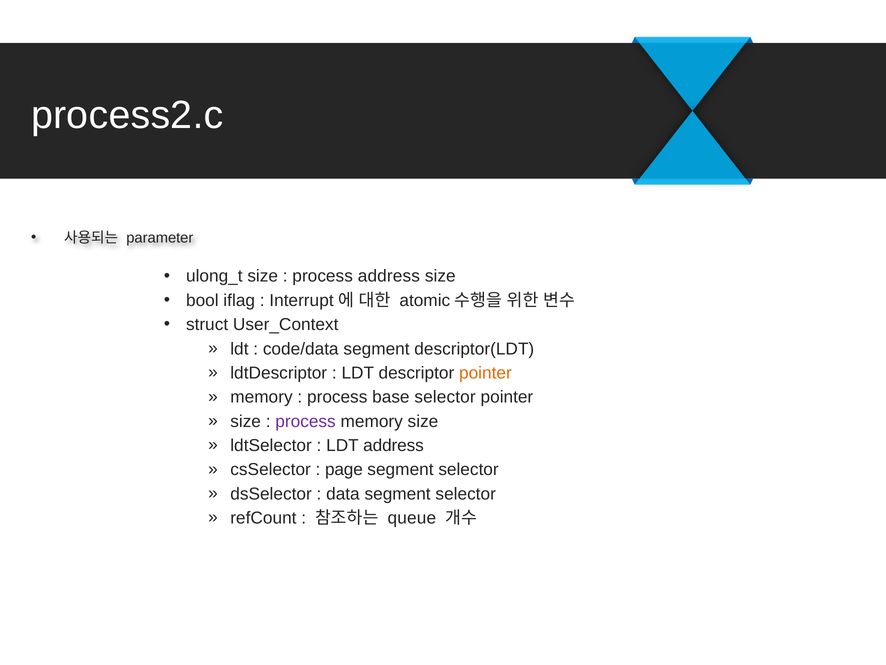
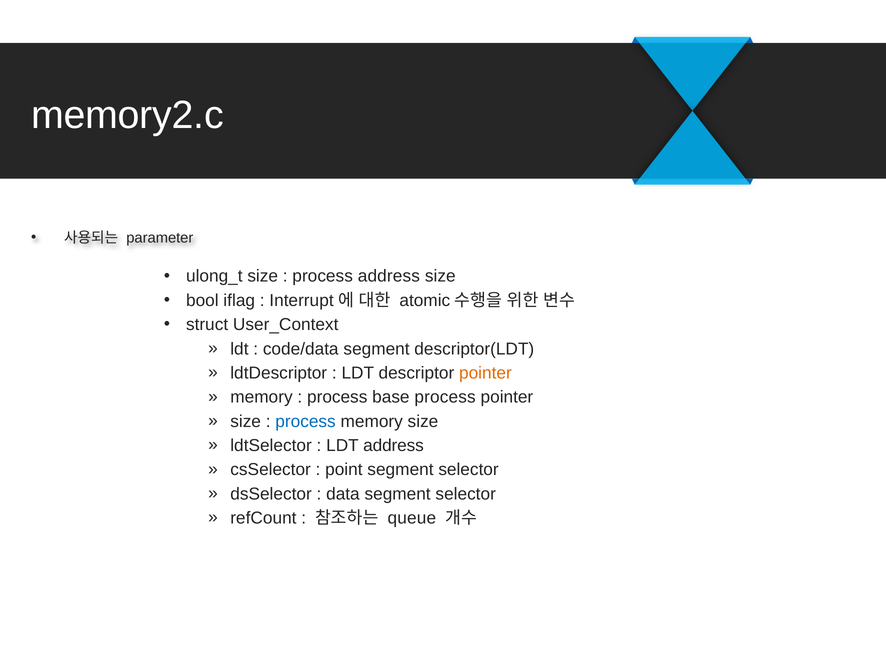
process2.c: process2.c -> memory2.c (127, 115)
base selector: selector -> process (445, 397)
process colour: purple -> blue (306, 421)
page: page -> point (344, 469)
